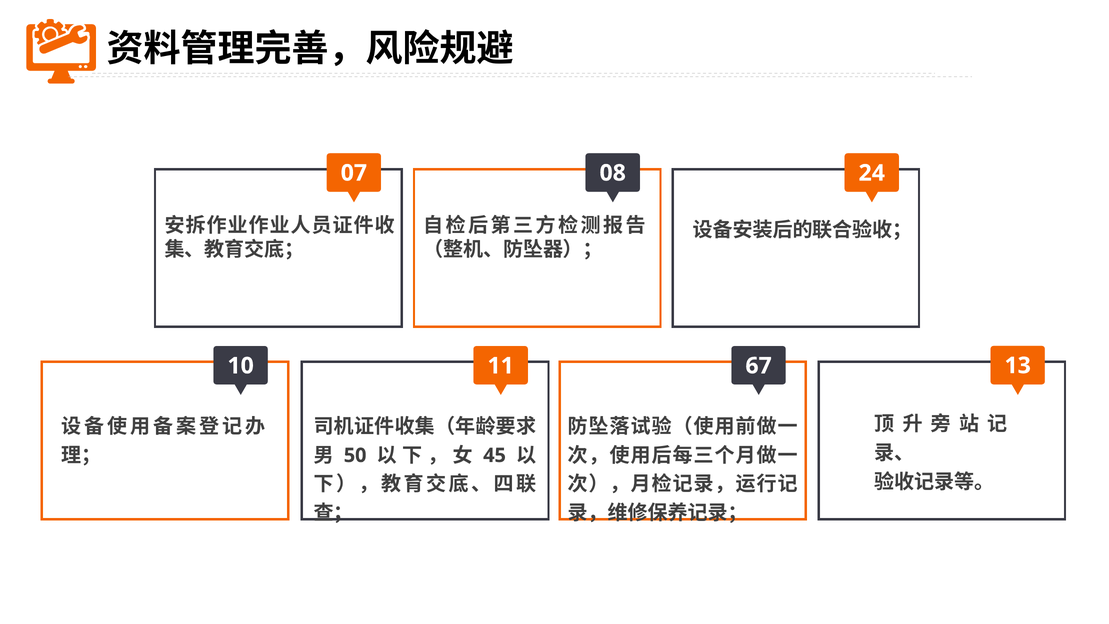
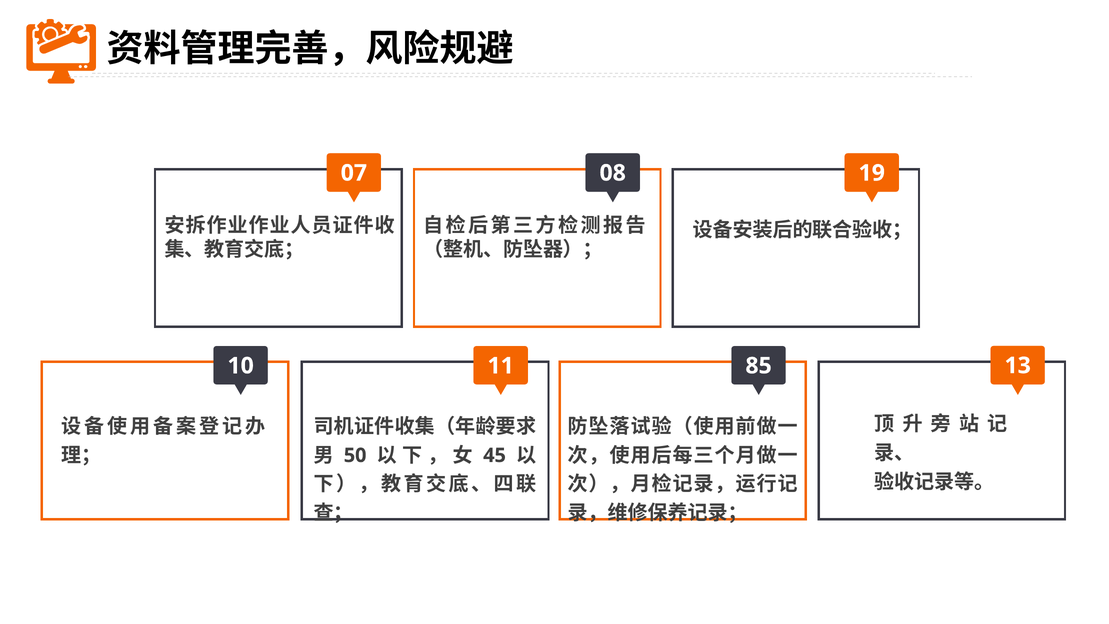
24: 24 -> 19 (872, 173)
67: 67 -> 85 (759, 366)
